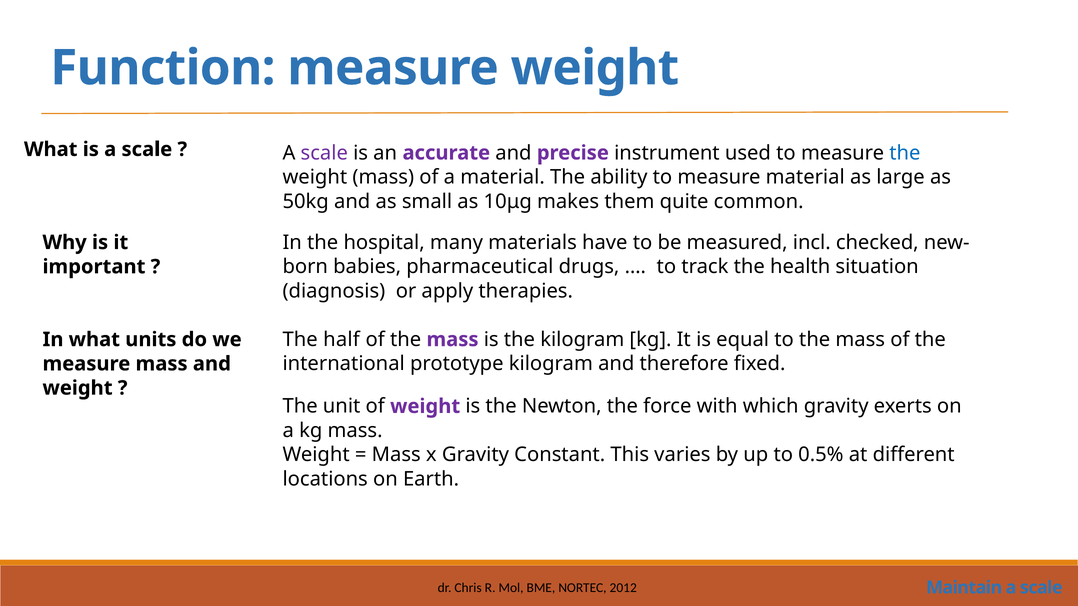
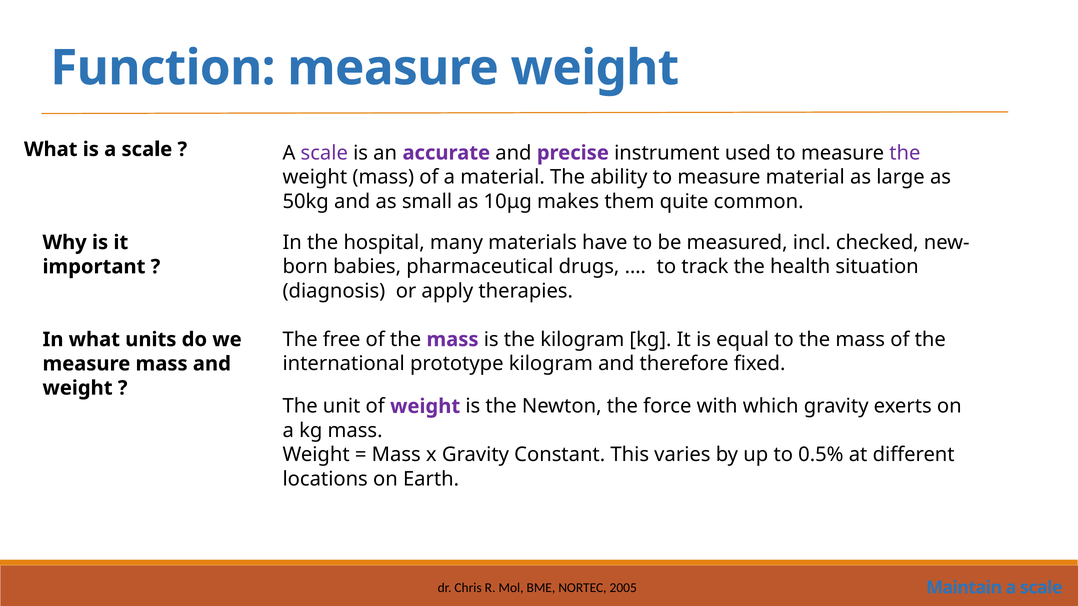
the colour: blue -> purple (905, 153)
half: half -> free (342, 340)
2012: 2012 -> 2005 (623, 588)
